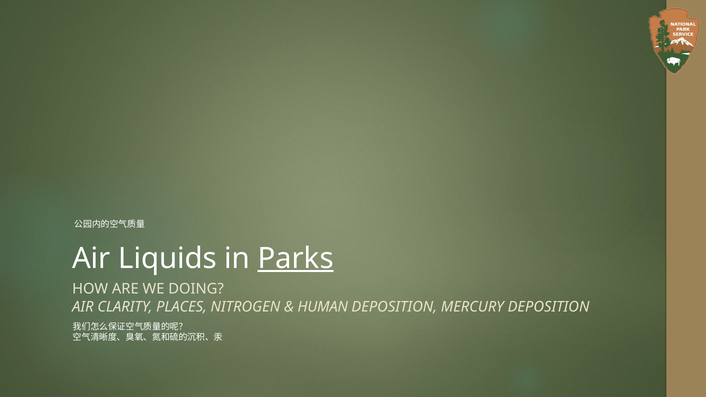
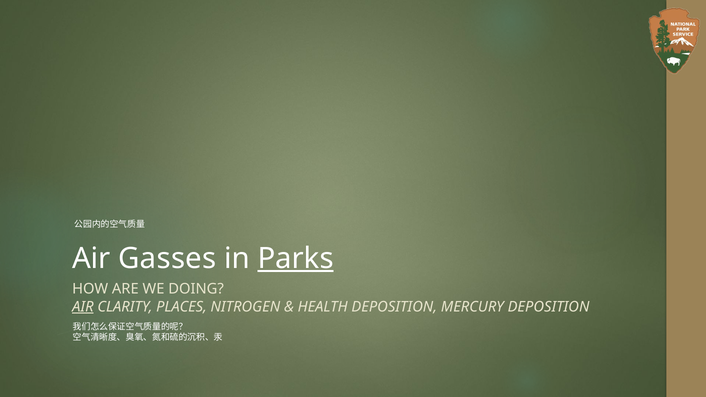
Liquids: Liquids -> Gasses (167, 258)
AIR underline: none -> present (83, 307)
HUMAN: HUMAN -> HEALTH (323, 307)
